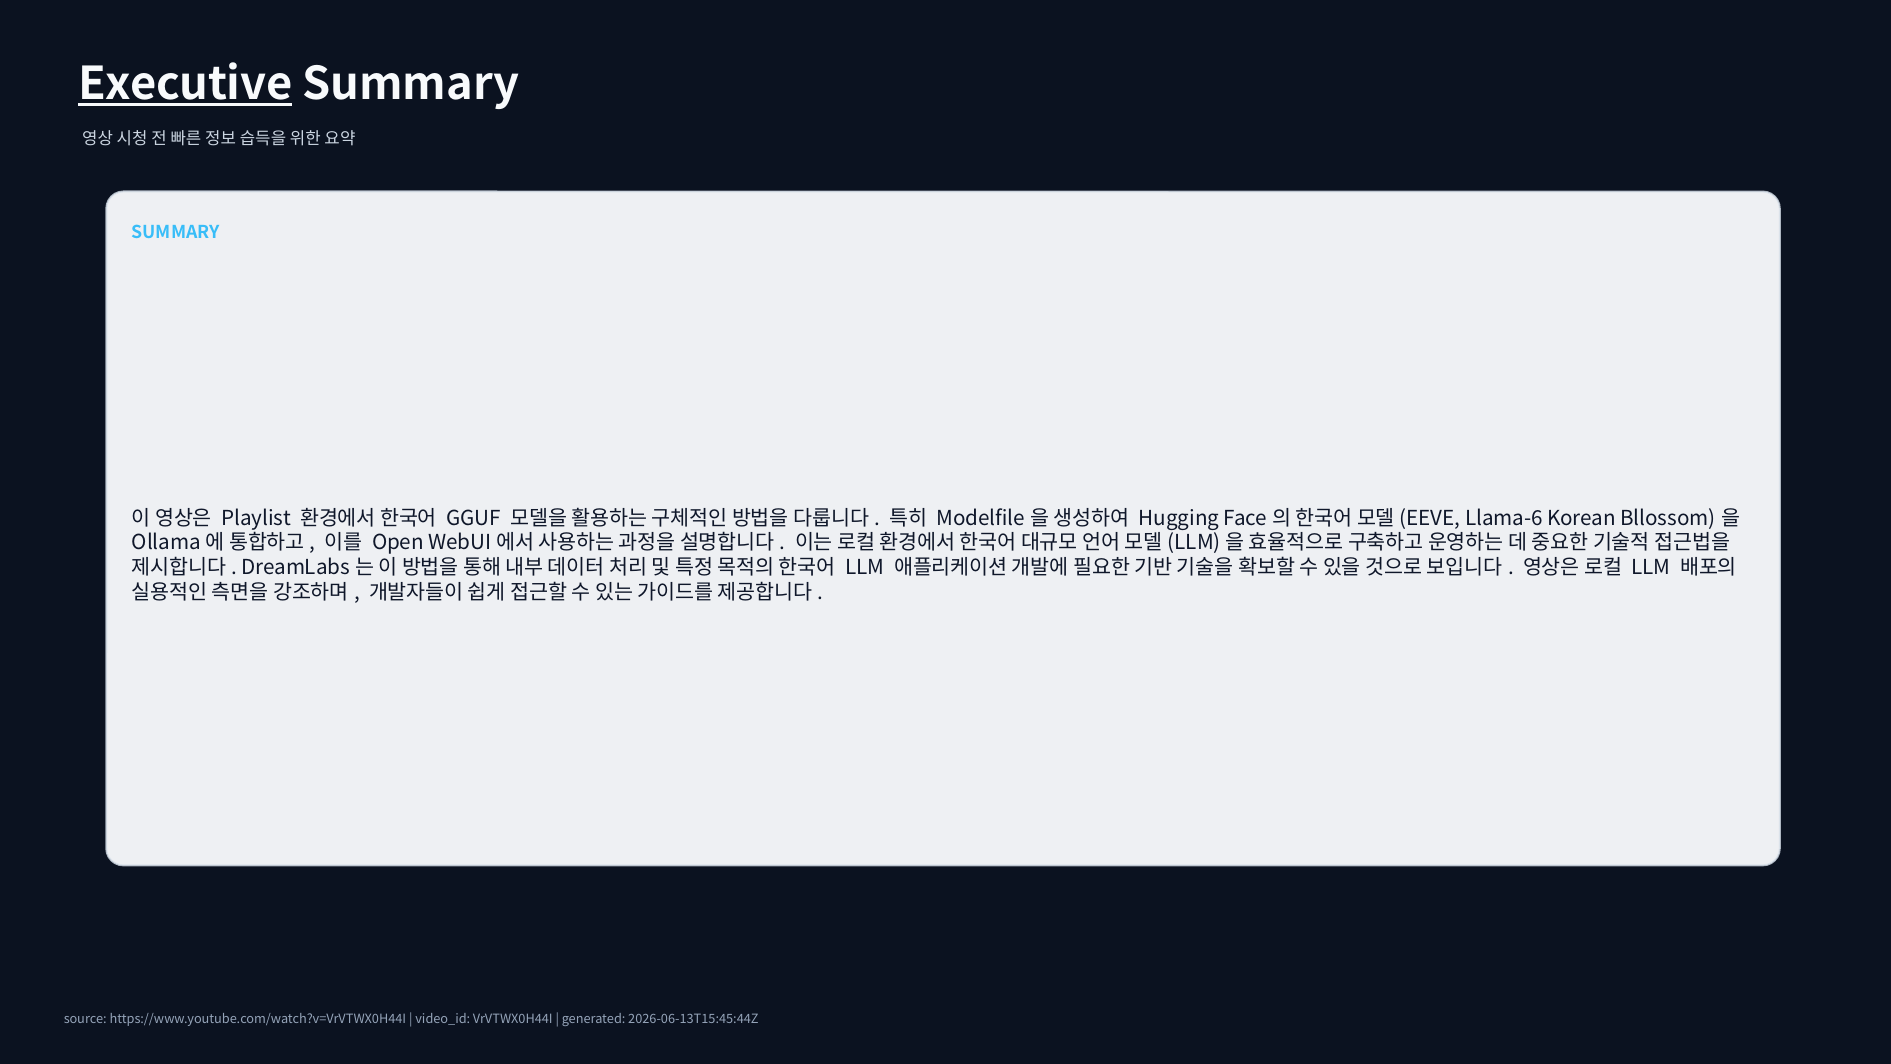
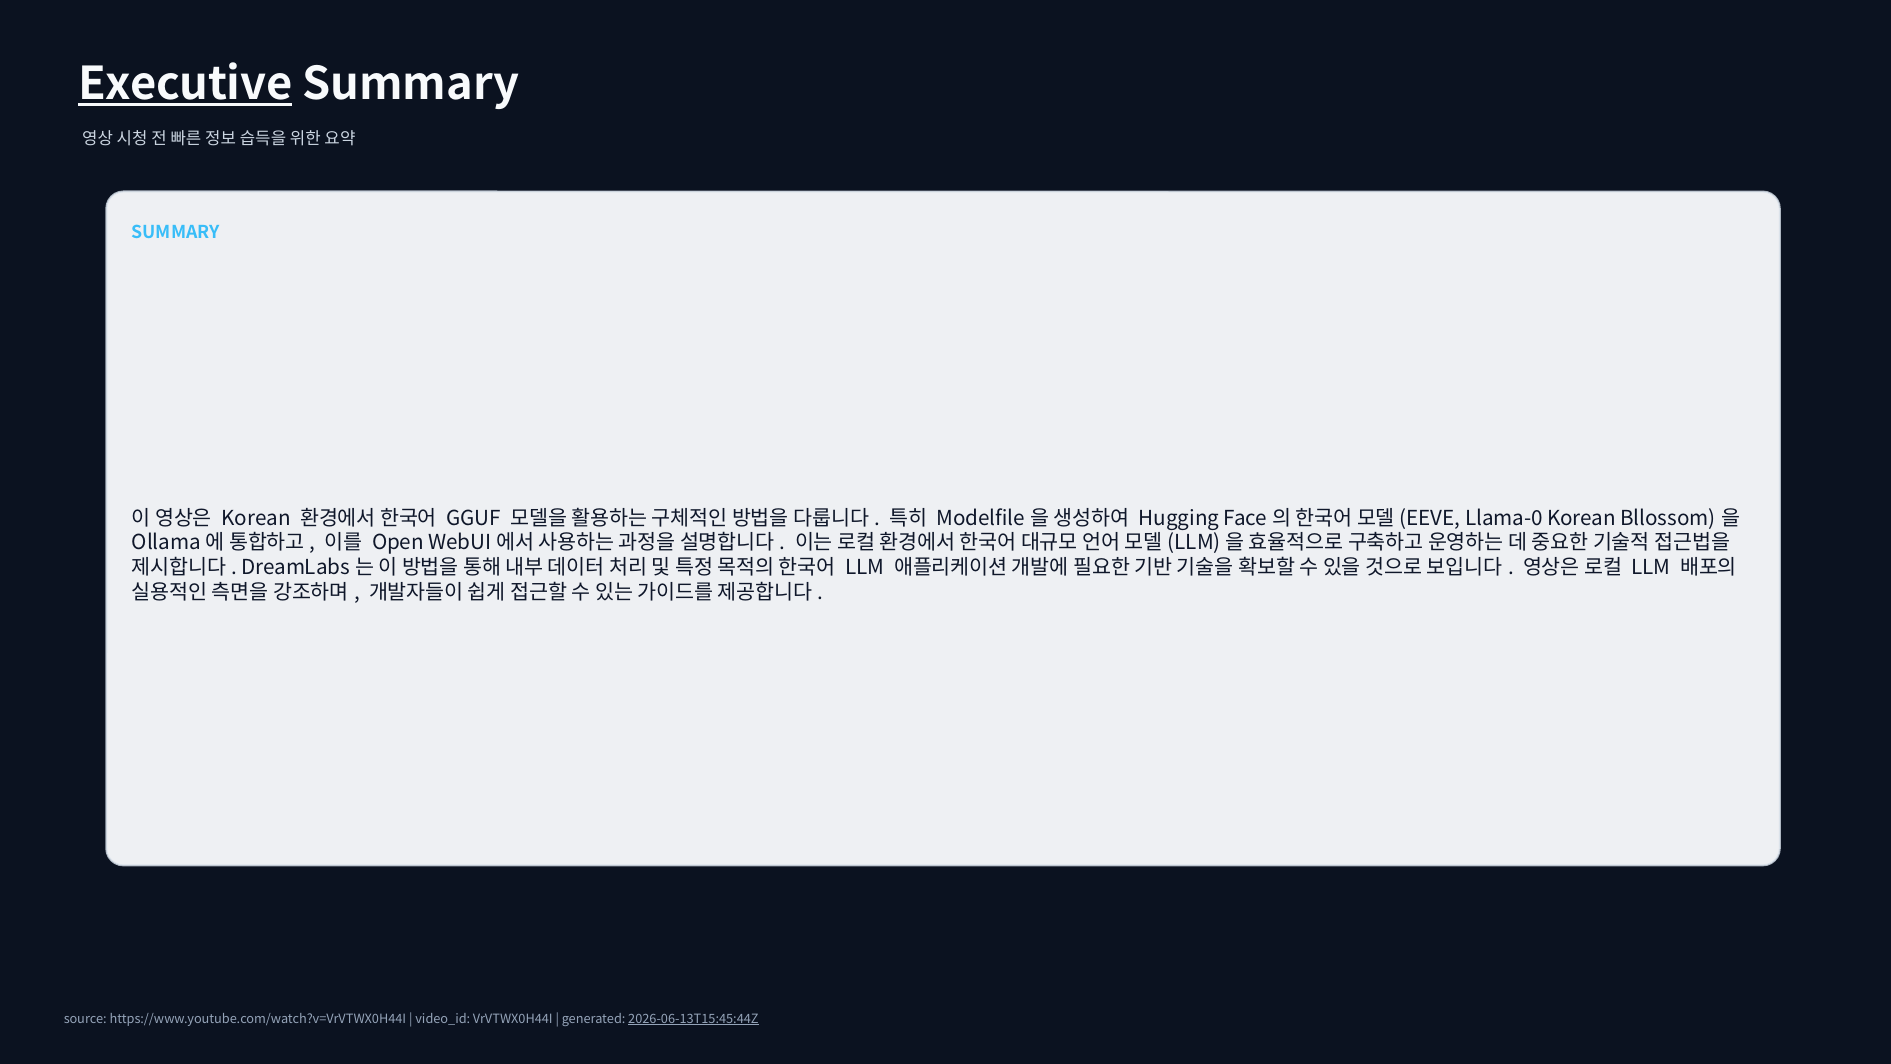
Playlist: Playlist -> Korean (256, 518)
Llama-6: Llama-6 -> Llama-0 (1504, 518)
2026-06-13T15:45:44Z underline: none -> present (693, 1018)
